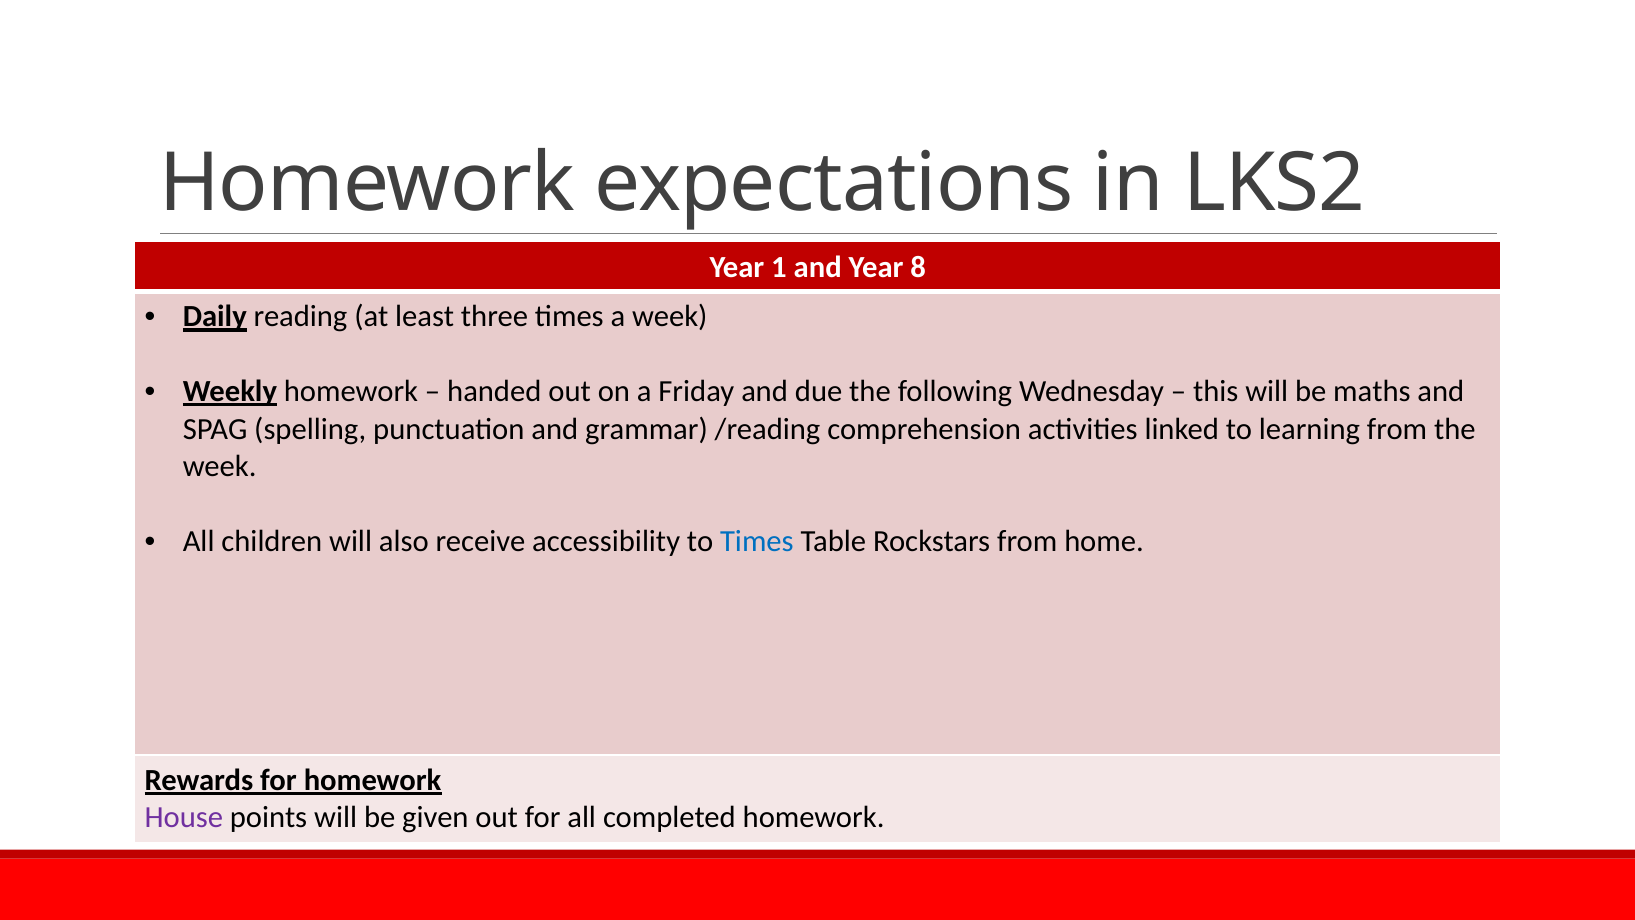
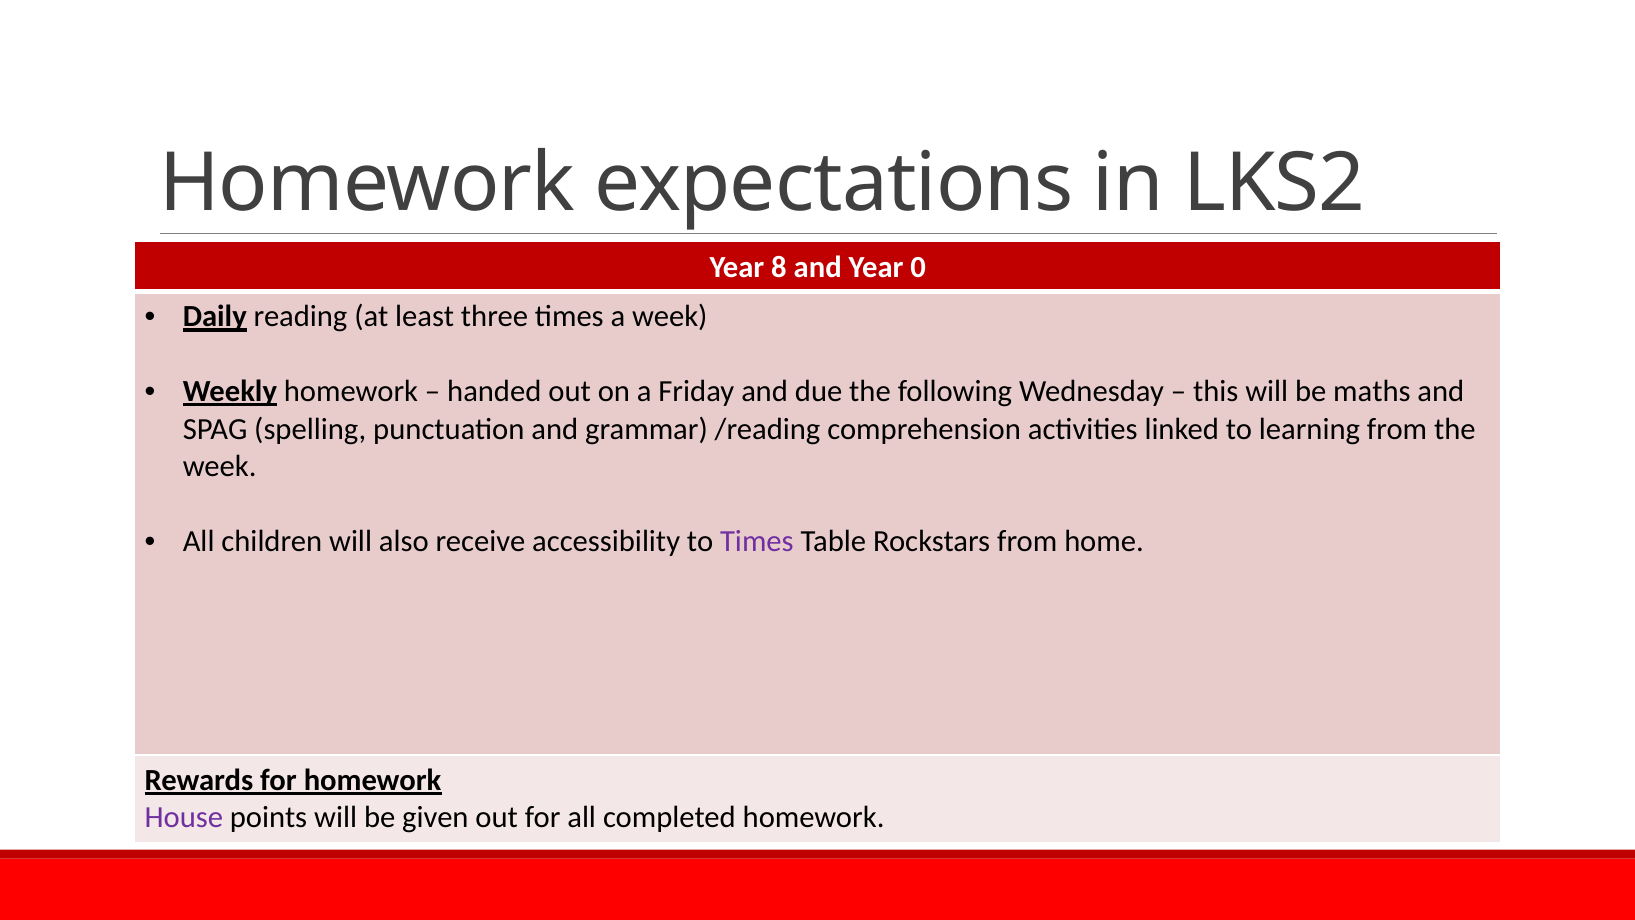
1: 1 -> 8 (779, 267)
8: 8 -> 0 (918, 267)
Times colour: blue -> purple (757, 541)
